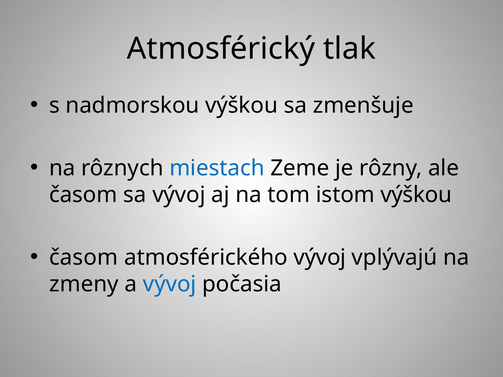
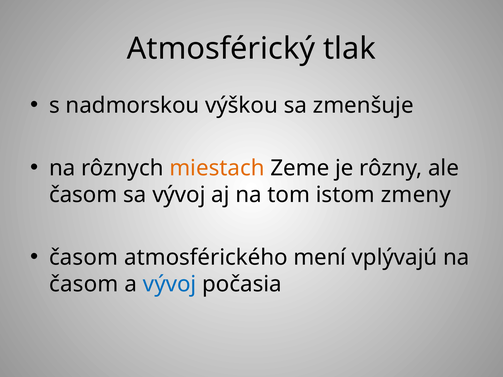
miestach colour: blue -> orange (217, 168)
istom výškou: výškou -> zmeny (416, 195)
atmosférického vývoj: vývoj -> mení (320, 258)
zmeny: zmeny -> časom (84, 284)
